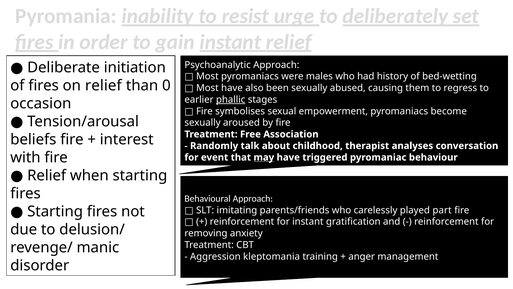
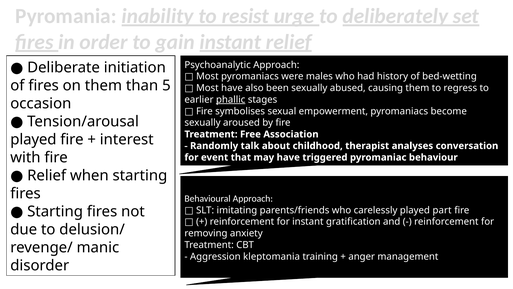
on relief: relief -> them (103, 86)
0: 0 -> 5 (166, 86)
beliefs: beliefs -> played (33, 139)
may underline: present -> none (264, 157)
